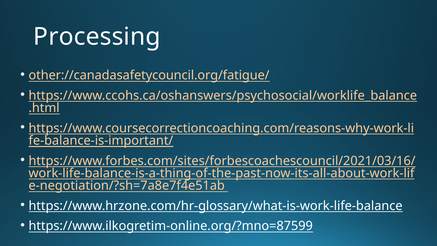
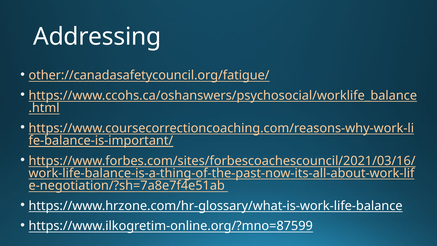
Processing: Processing -> Addressing (97, 37)
